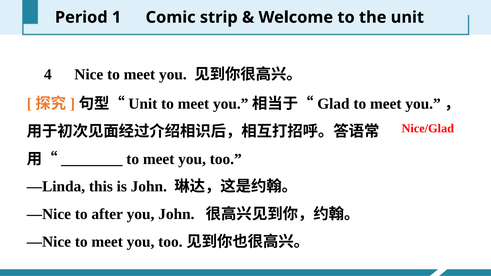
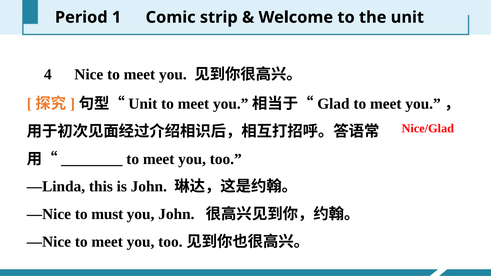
after: after -> must (107, 214)
